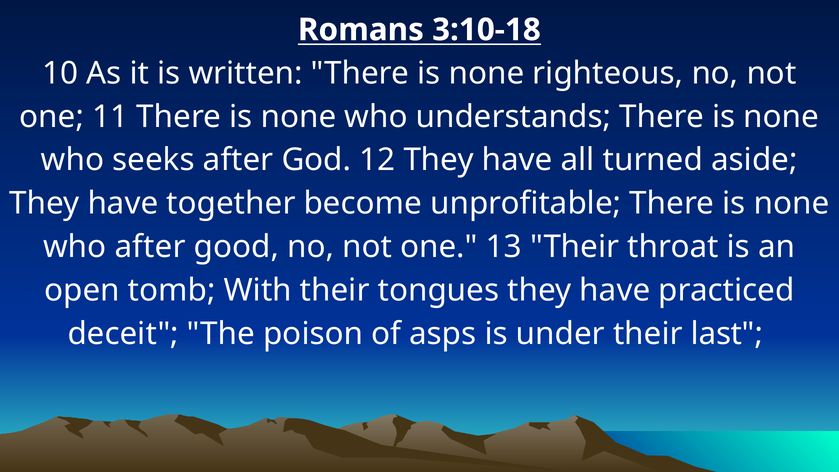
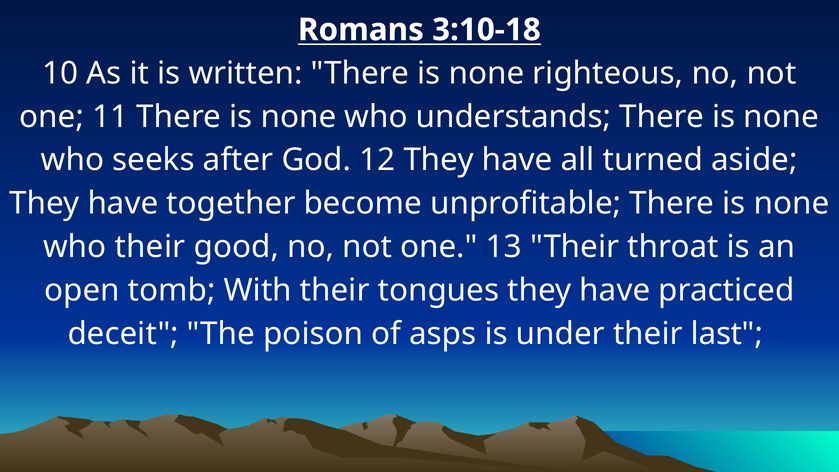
who after: after -> their (150, 247)
